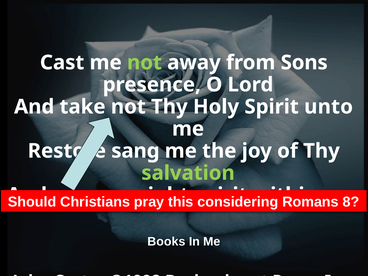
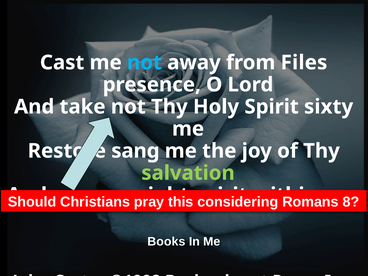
not colour: light green -> light blue (144, 63)
Sons: Sons -> Files (304, 63)
unto: unto -> sixty (329, 107)
